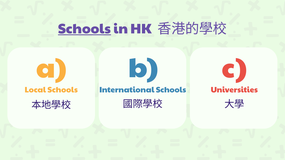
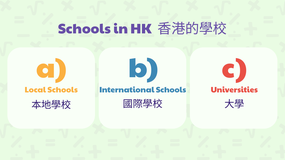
Schools underline: present -> none (85, 29)
